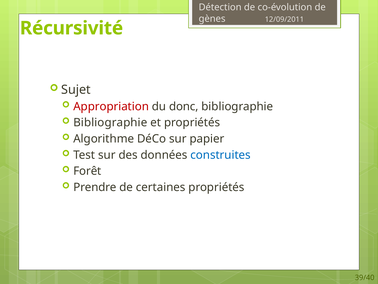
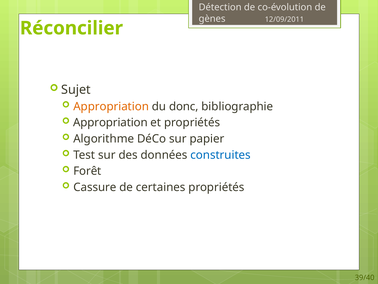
Récursivité: Récursivité -> Réconcilier (71, 28)
Appropriation colour: red -> orange (111, 106)
Bibliographie: Bibliographie -> Appropriation (110, 122)
Prendre: Prendre -> Cassure (95, 187)
